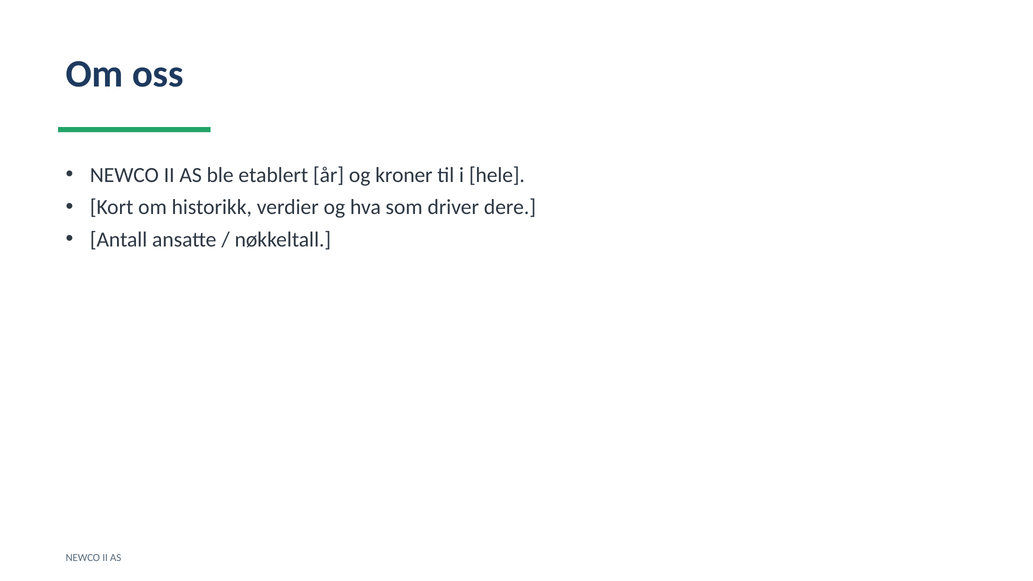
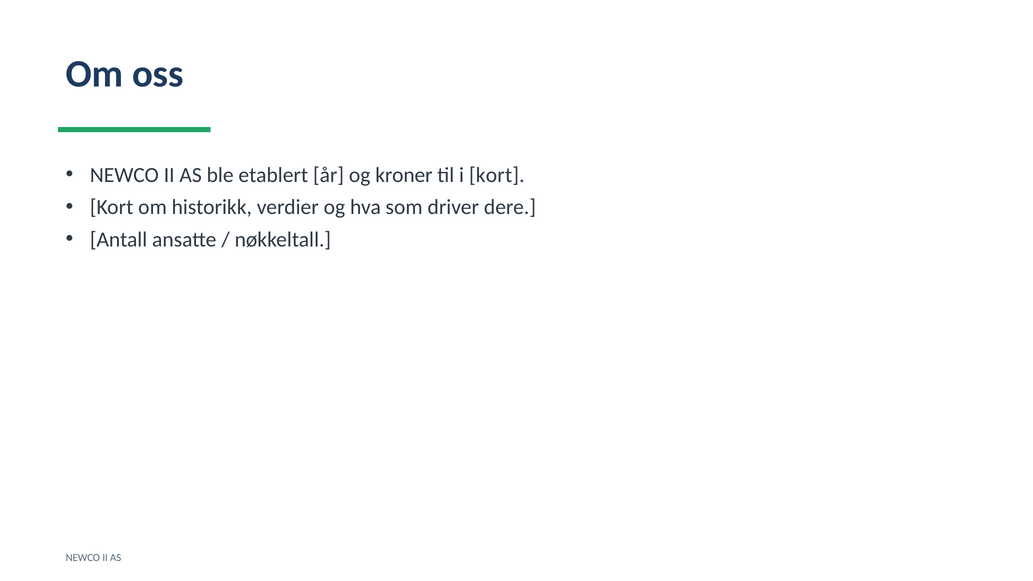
i hele: hele -> kort (497, 175)
